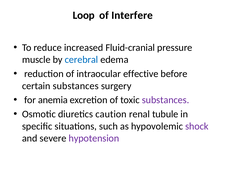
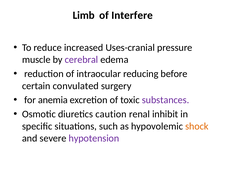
Loop: Loop -> Limb (84, 15)
Fluid-cranial: Fluid-cranial -> Uses-cranial (130, 47)
cerebral colour: blue -> purple (81, 59)
effective: effective -> reducing (141, 74)
certain substances: substances -> convulated (76, 86)
tubule: tubule -> inhibit (165, 114)
shock colour: purple -> orange (197, 126)
